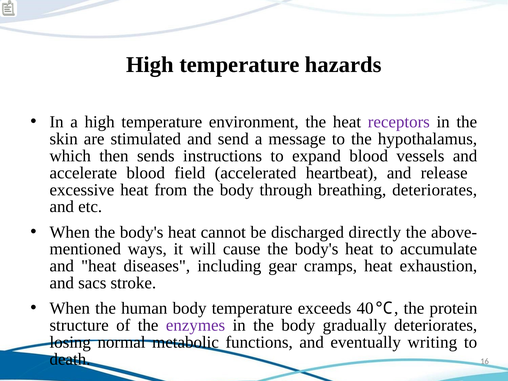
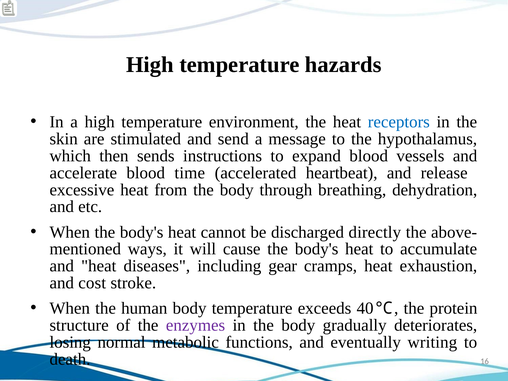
receptors colour: purple -> blue (399, 122)
field: field -> time (190, 173)
breathing deteriorates: deteriorates -> dehydration (435, 190)
sacs: sacs -> cost (92, 283)
